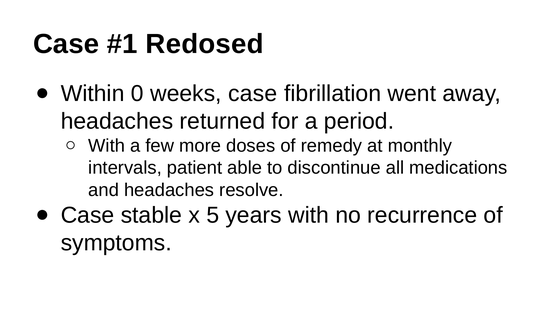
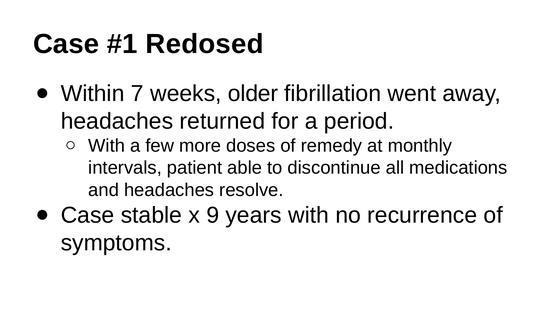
0: 0 -> 7 (137, 93)
weeks case: case -> older (253, 93)
5: 5 -> 9 (213, 215)
